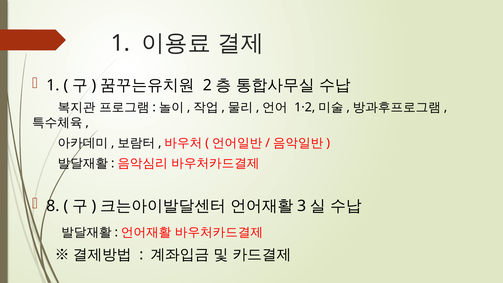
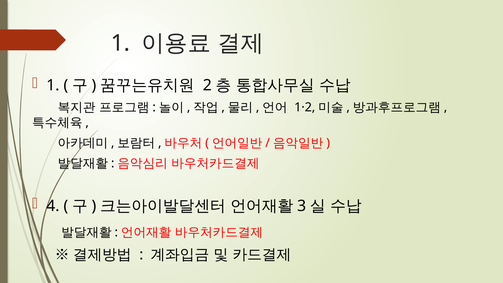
8: 8 -> 4 (53, 206)
